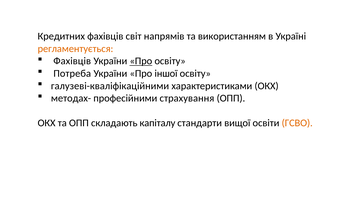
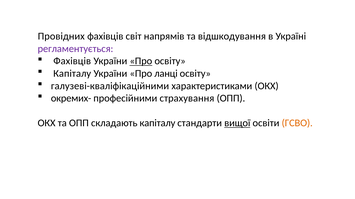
Кредитних: Кредитних -> Провідних (61, 36)
використанням: використанням -> відшкодування (232, 36)
регламентується colour: orange -> purple (75, 49)
Потреба: Потреба -> Капіталу (72, 74)
іншої: іншої -> ланці (166, 74)
методах-: методах- -> окремих- (71, 99)
вищої underline: none -> present (237, 123)
